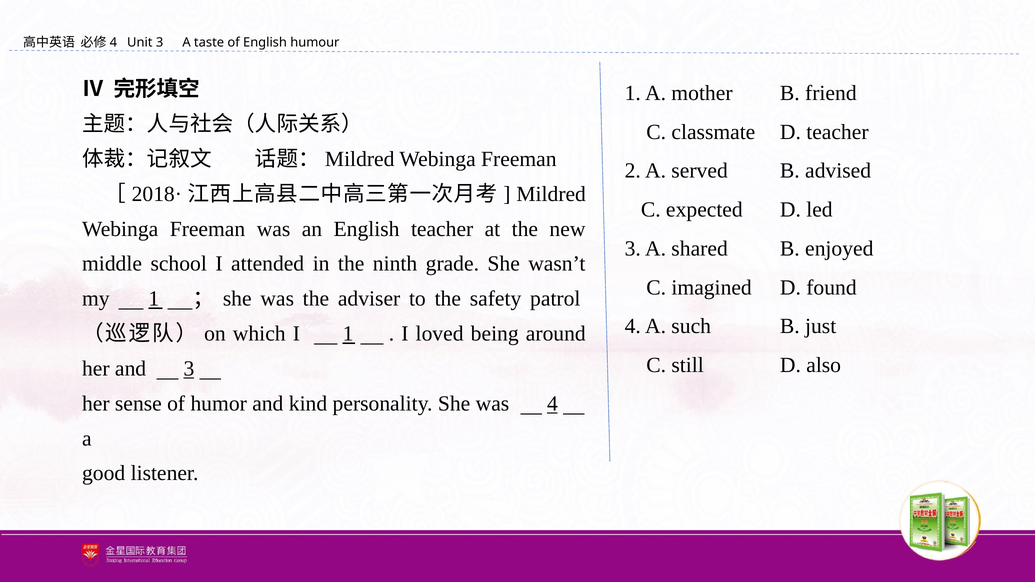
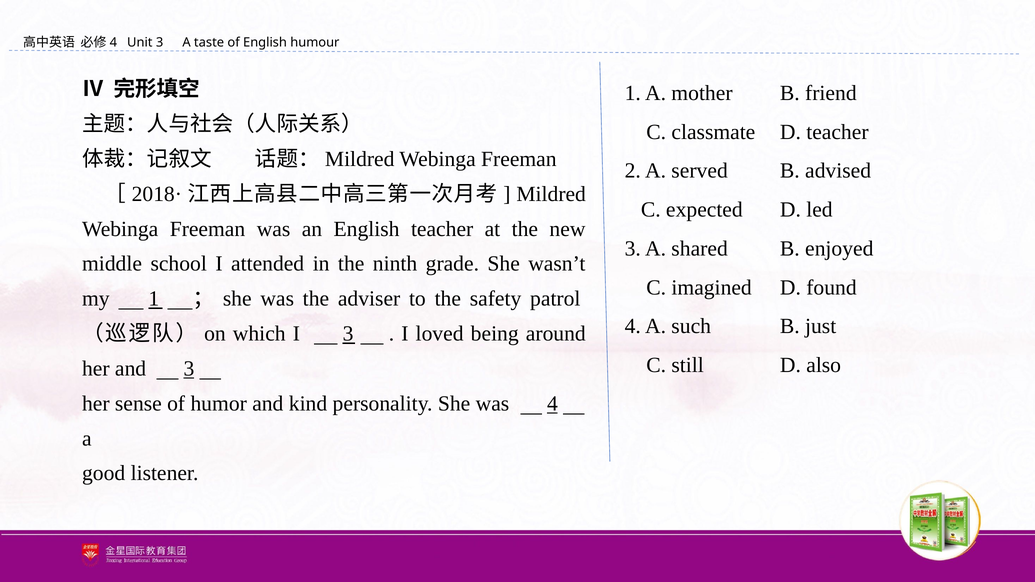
I 1: 1 -> 3 (348, 334)
